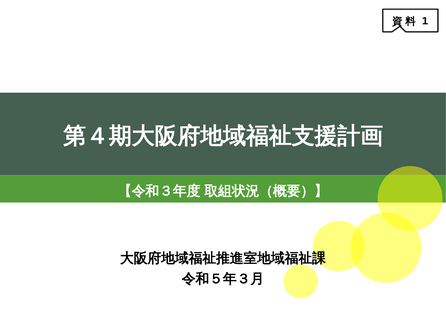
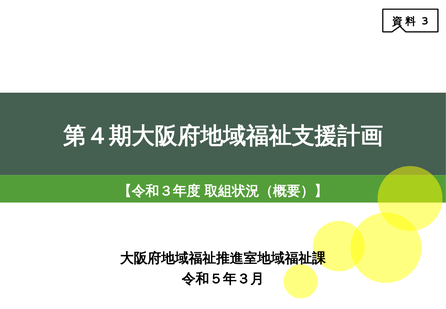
1: 1 -> 3 (425, 21)
